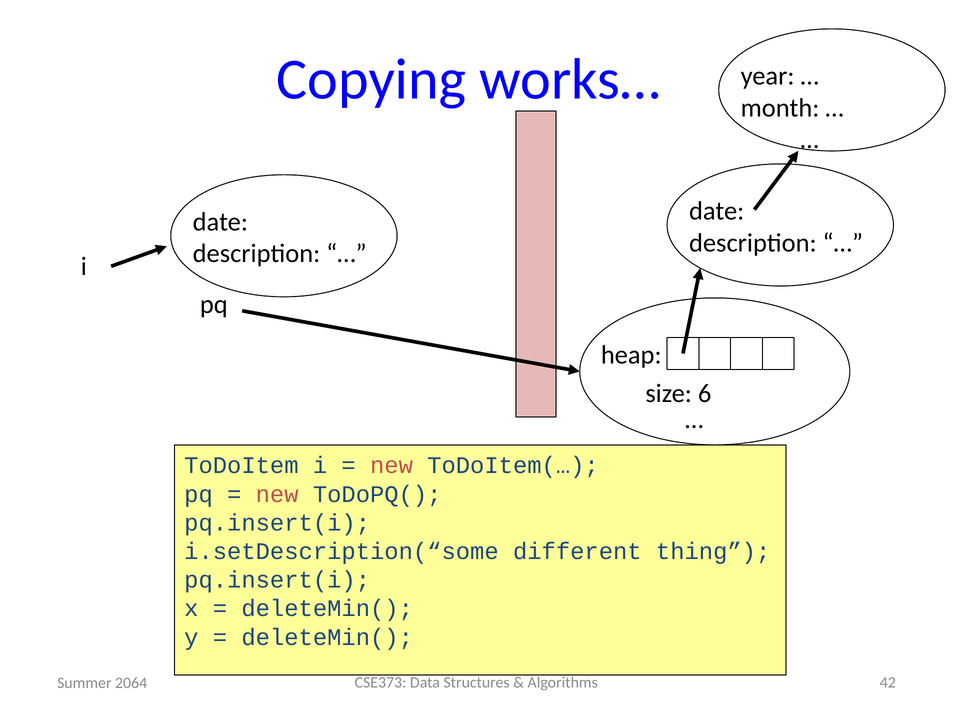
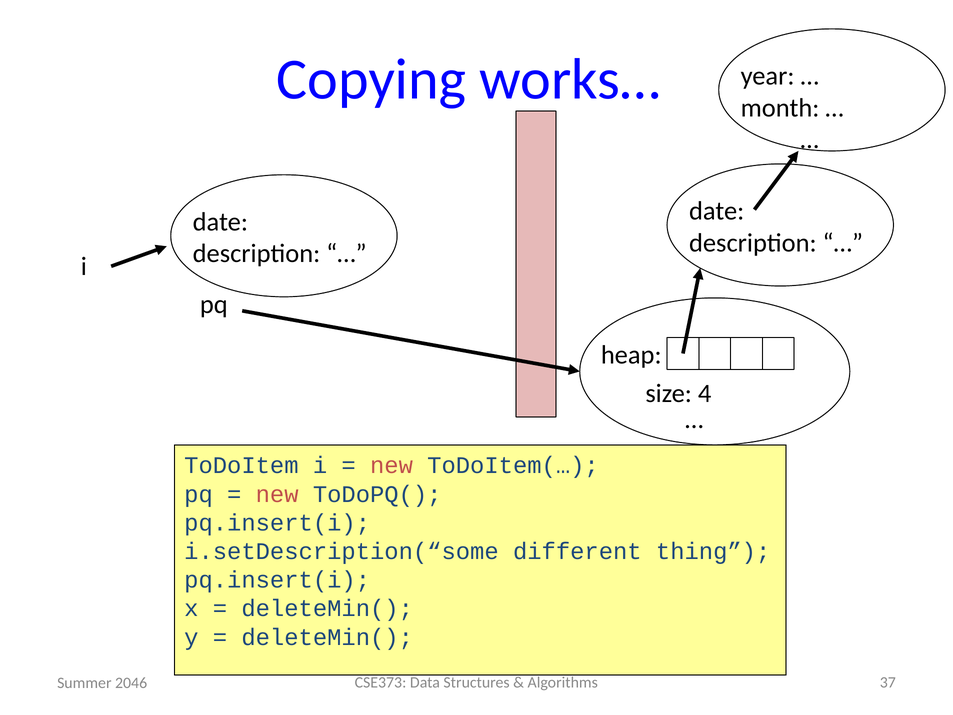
6: 6 -> 4 (705, 393)
42: 42 -> 37 (888, 682)
2064: 2064 -> 2046 (131, 683)
